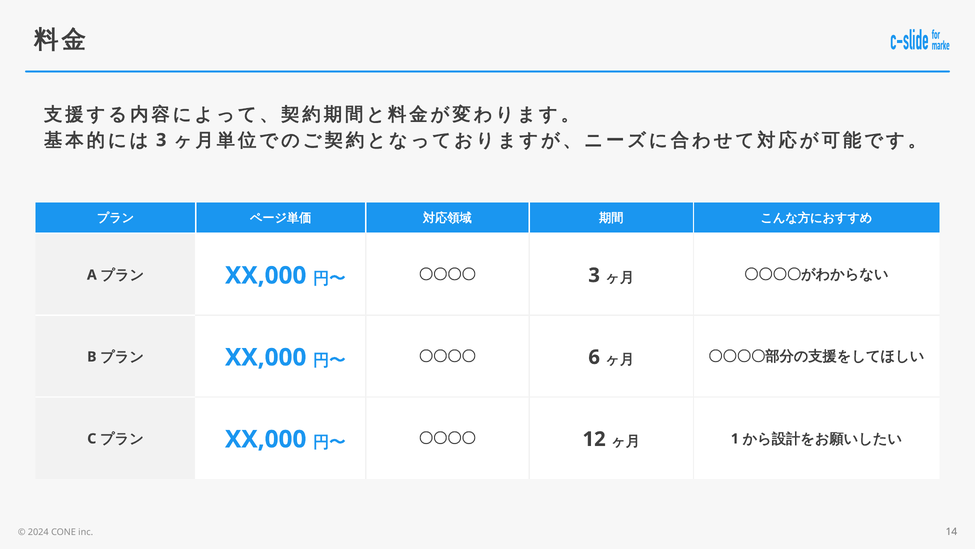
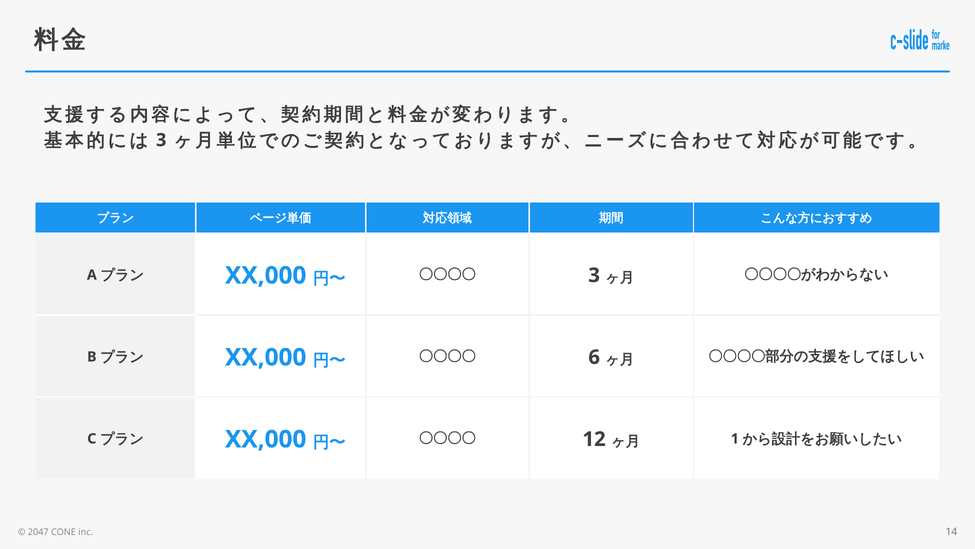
2024: 2024 -> 2047 (38, 532)
